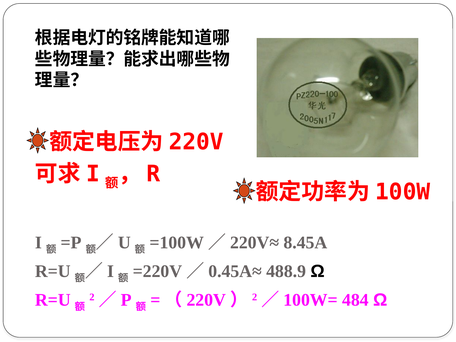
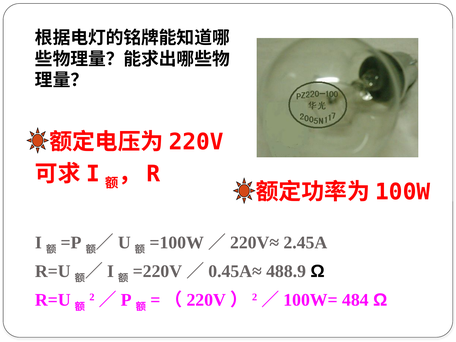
8.45A: 8.45A -> 2.45A (305, 243)
